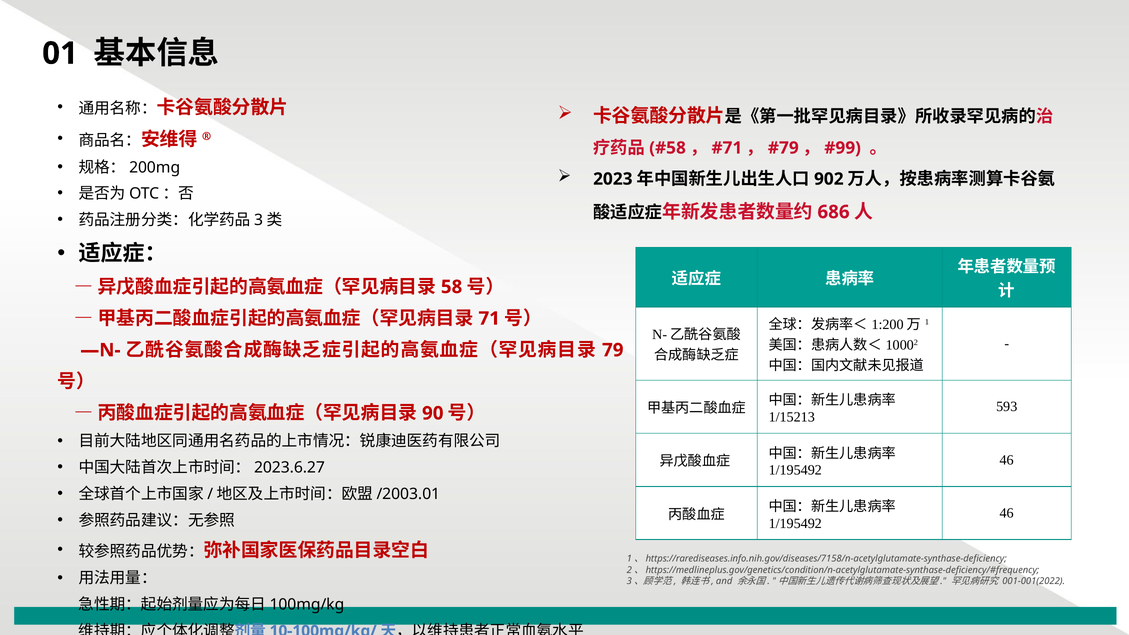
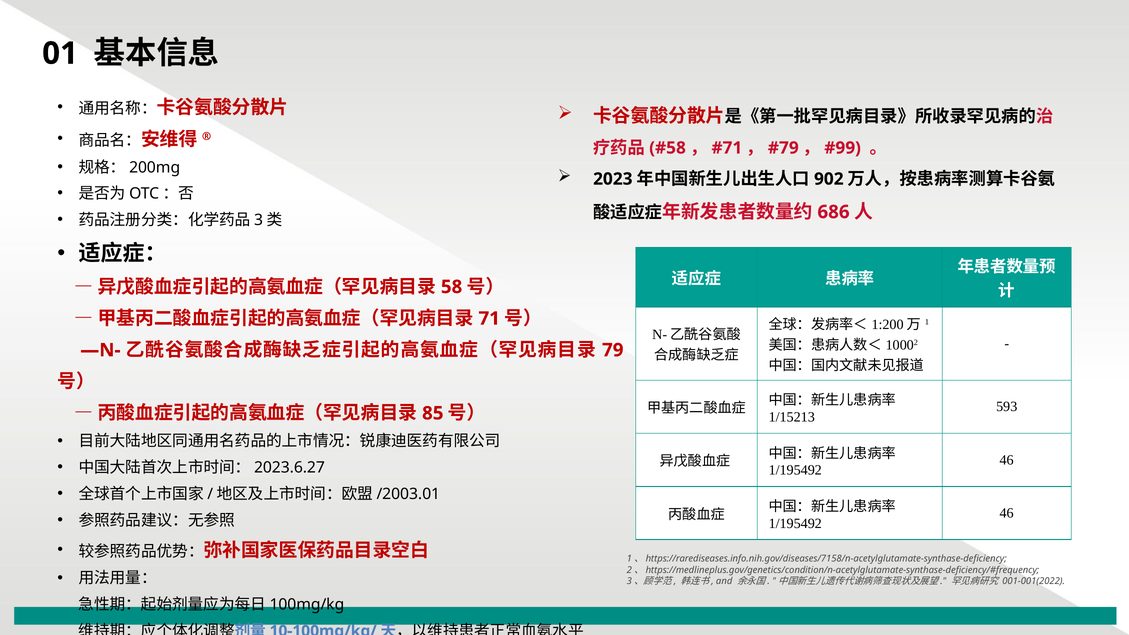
90: 90 -> 85 (433, 413)
